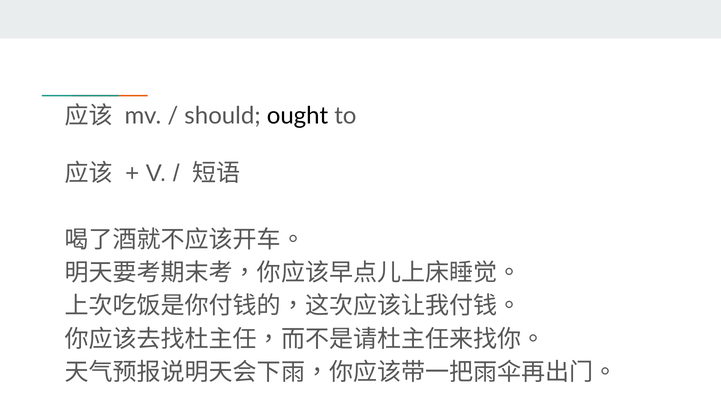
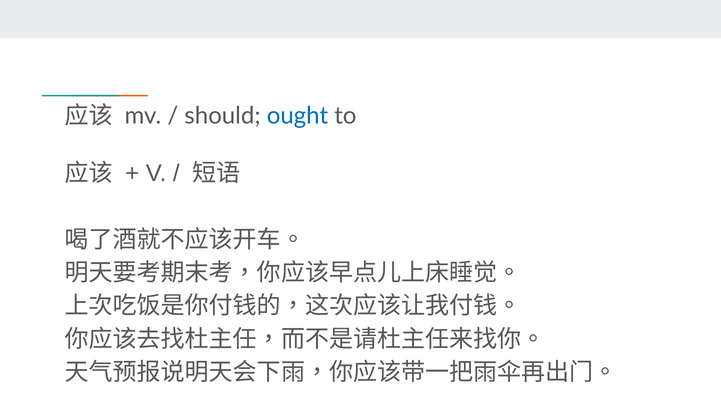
ought colour: black -> blue (297, 116)
